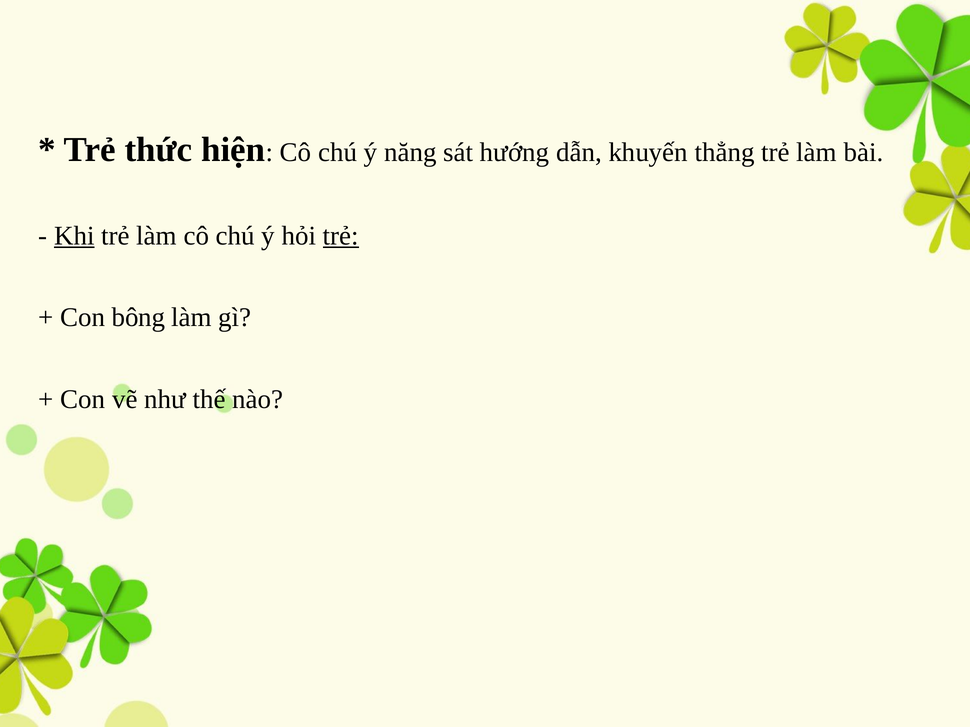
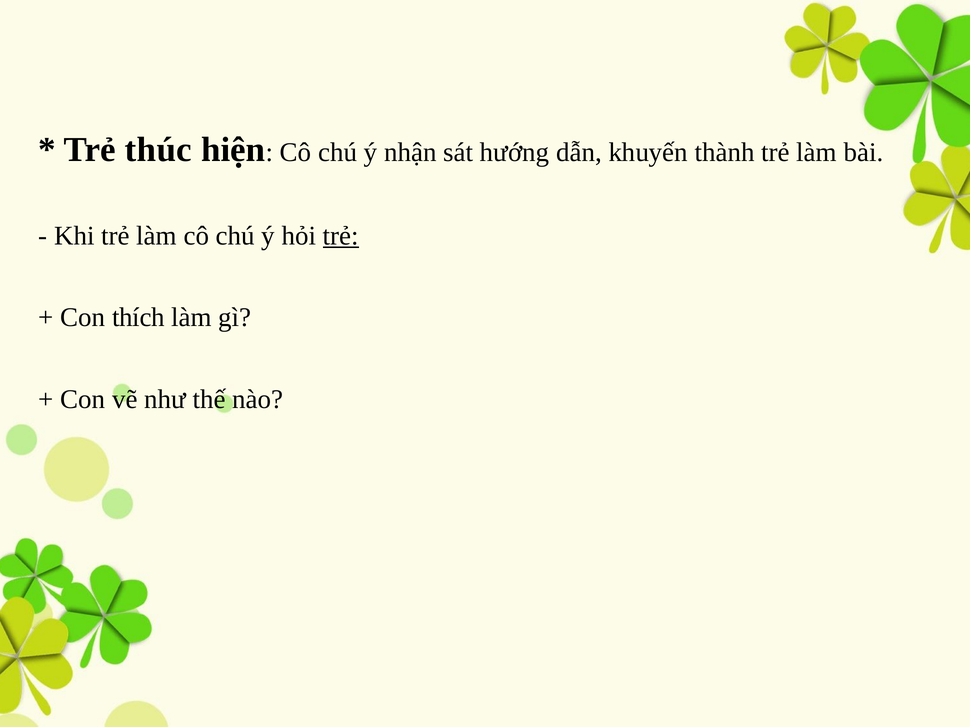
thức: thức -> thúc (158, 150)
năng: năng -> nhận (410, 152)
thẳng: thẳng -> thành (725, 152)
Khi underline: present -> none (74, 236)
bông: bông -> thích (138, 318)
